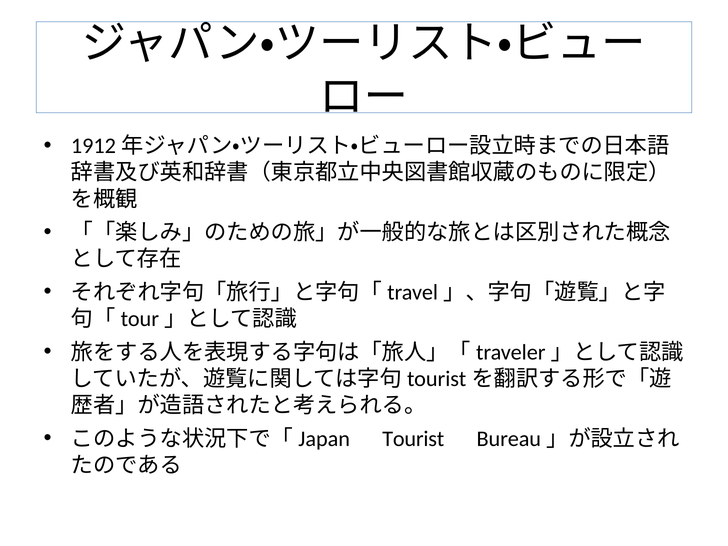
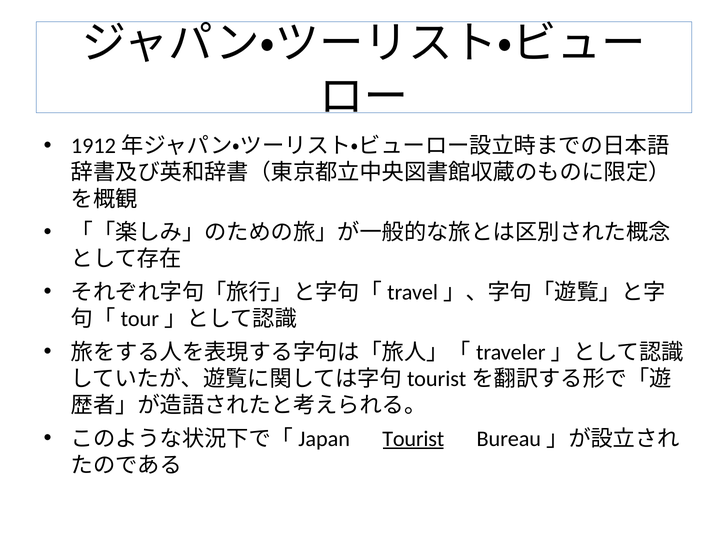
Tourist underline: none -> present (413, 439)
